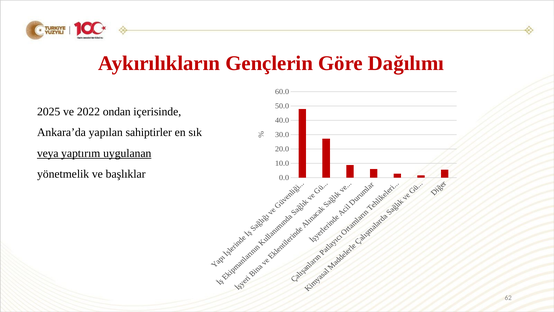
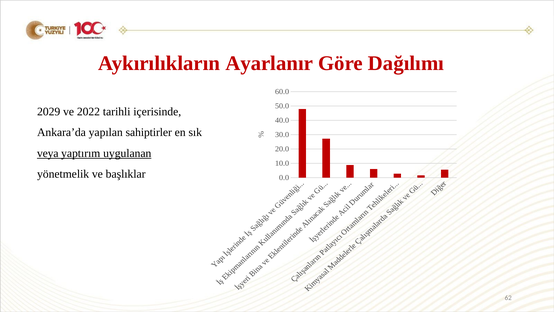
Gençlerin: Gençlerin -> Ayarlanır (269, 63)
2025: 2025 -> 2029 (49, 111)
ondan: ondan -> tarihli (117, 111)
